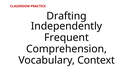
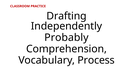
Frequent: Frequent -> Probably (66, 37)
Context: Context -> Process (96, 60)
